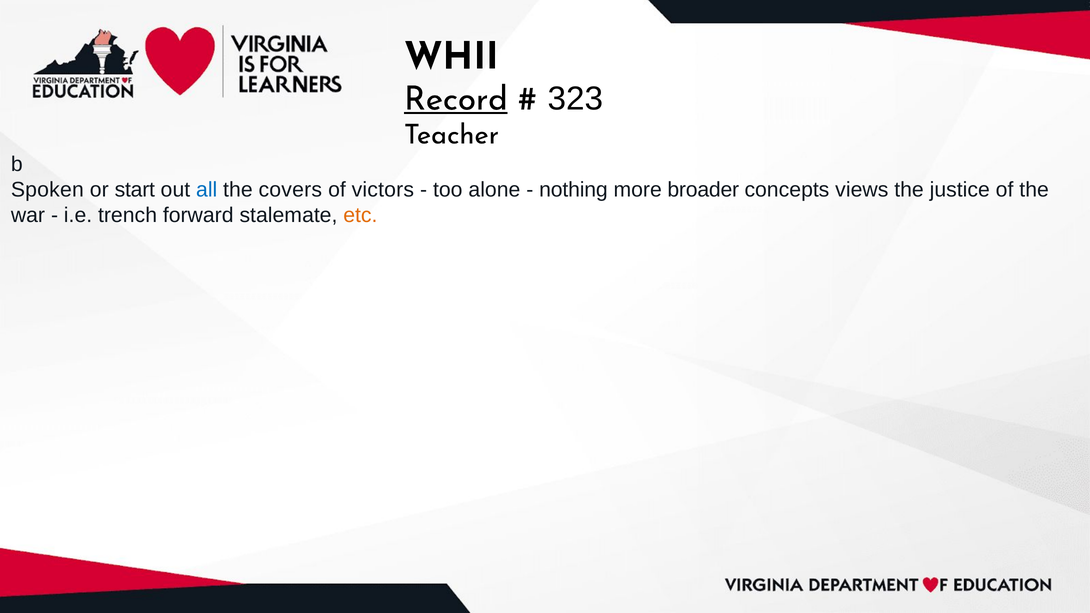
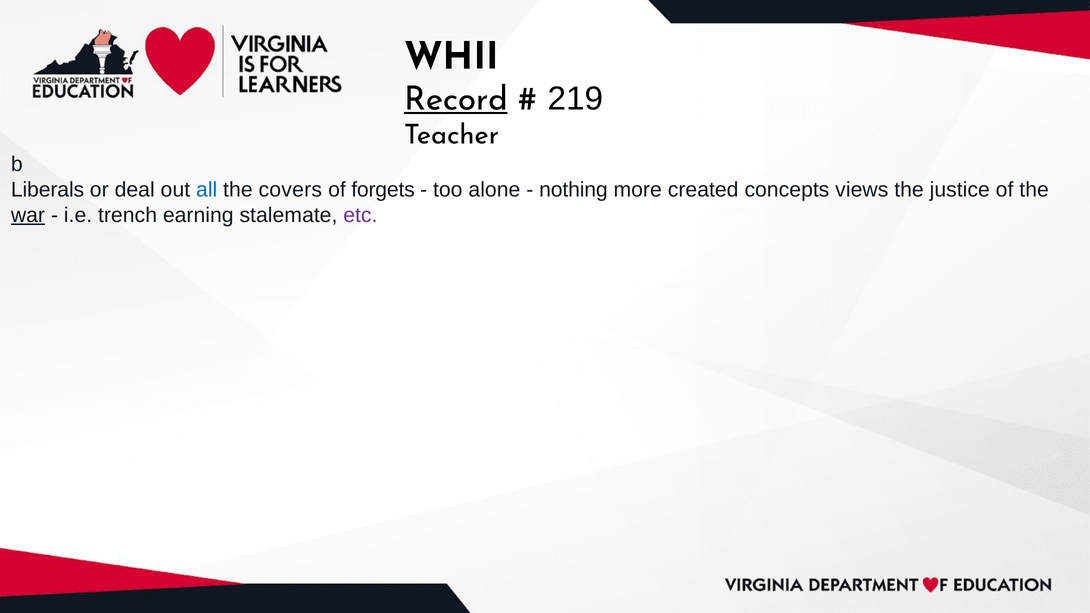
323: 323 -> 219 (576, 99)
Spoken: Spoken -> Liberals (48, 190)
start: start -> deal (135, 190)
victors: victors -> forgets (383, 190)
broader: broader -> created (703, 190)
war underline: none -> present (28, 215)
forward: forward -> earning (198, 215)
etc colour: orange -> purple (360, 215)
